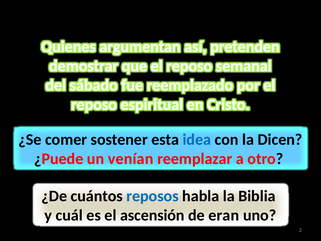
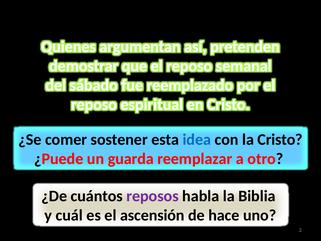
la Dicen: Dicen -> Cristo (280, 139)
venían: venían -> guarda (131, 159)
reposos colour: blue -> purple (153, 196)
eran: eran -> hace (224, 215)
